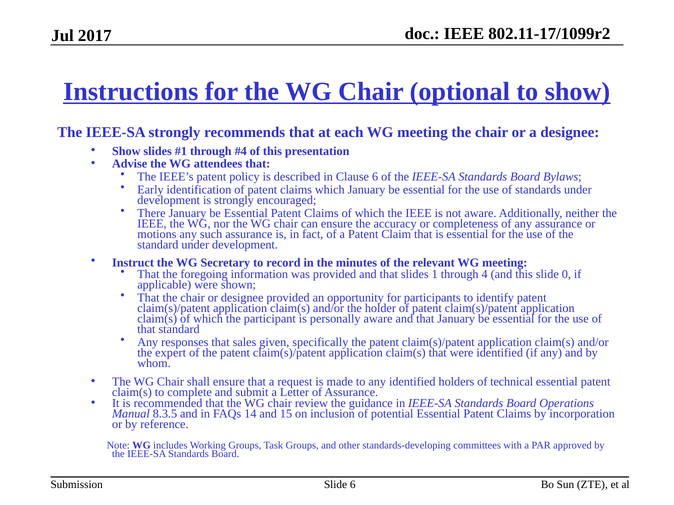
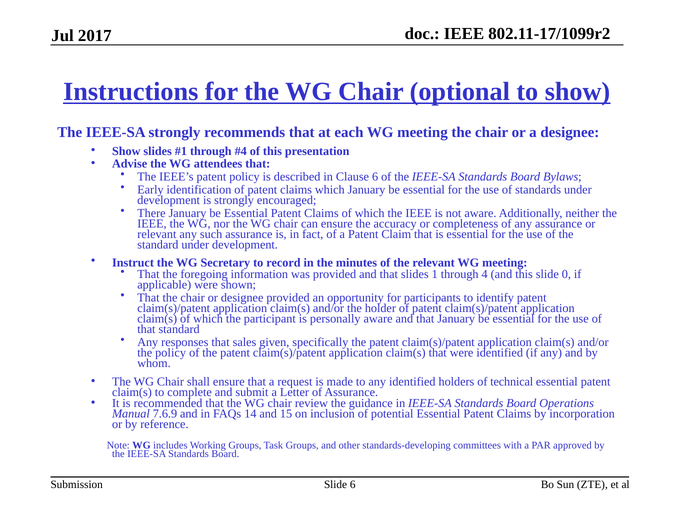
motions: motions -> relevant (157, 234)
the expert: expert -> policy (171, 353)
8.3.5: 8.3.5 -> 7.6.9 (165, 414)
